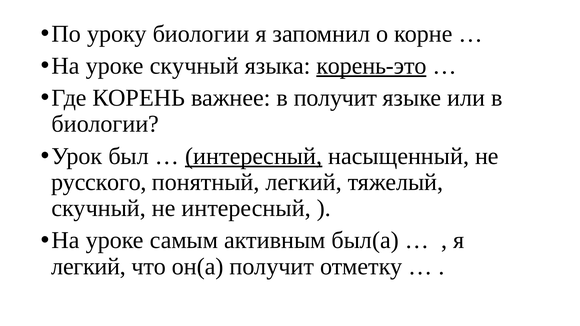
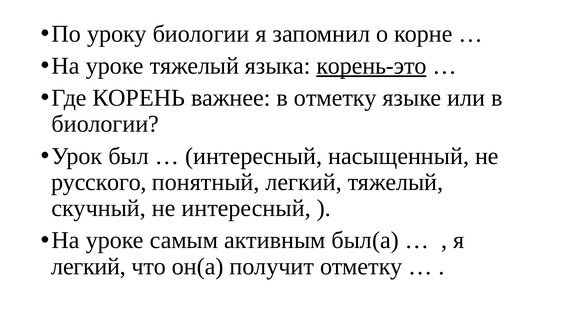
уроке скучный: скучный -> тяжелый (194, 66)
в получит: получит -> отметку (335, 98)
интересный underline: present -> none (254, 156)
